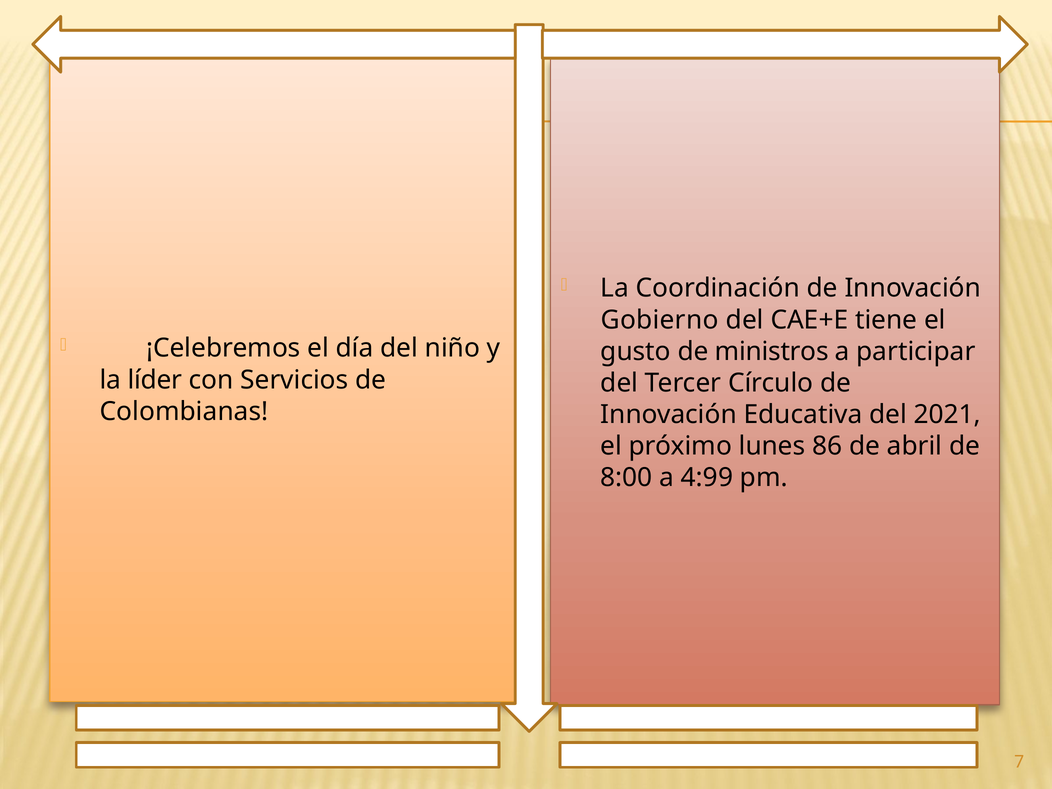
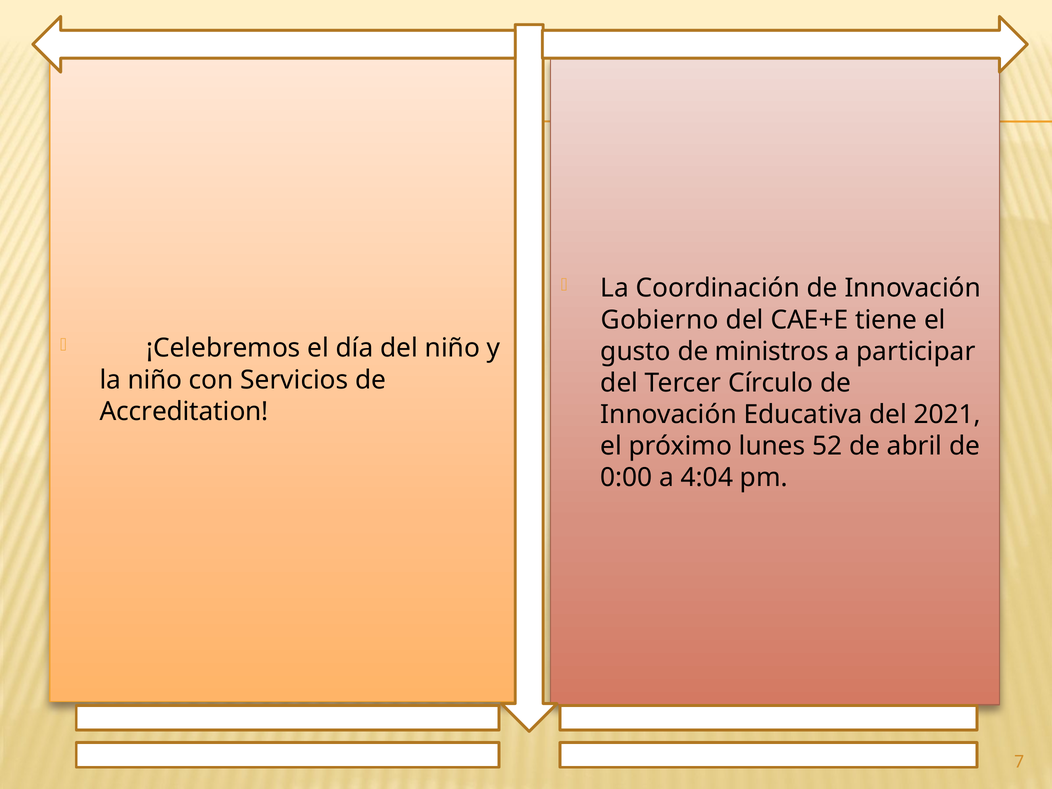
la líder: líder -> niño (155, 380)
Colombianas: Colombianas -> Accreditation (184, 411)
86: 86 -> 52 (827, 446)
8:00: 8:00 -> 0:00 (626, 478)
4:99: 4:99 -> 4:04 (707, 478)
